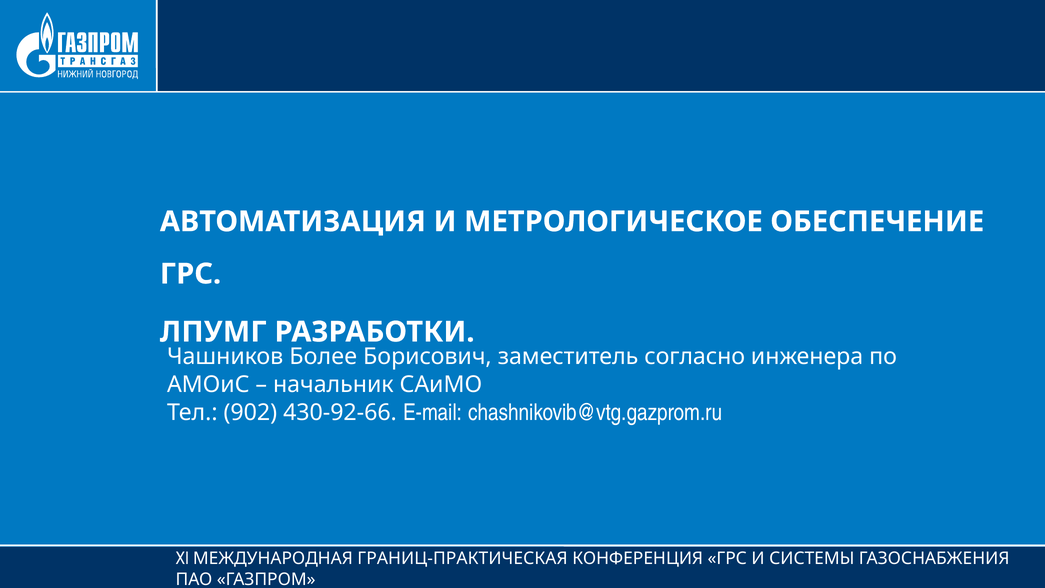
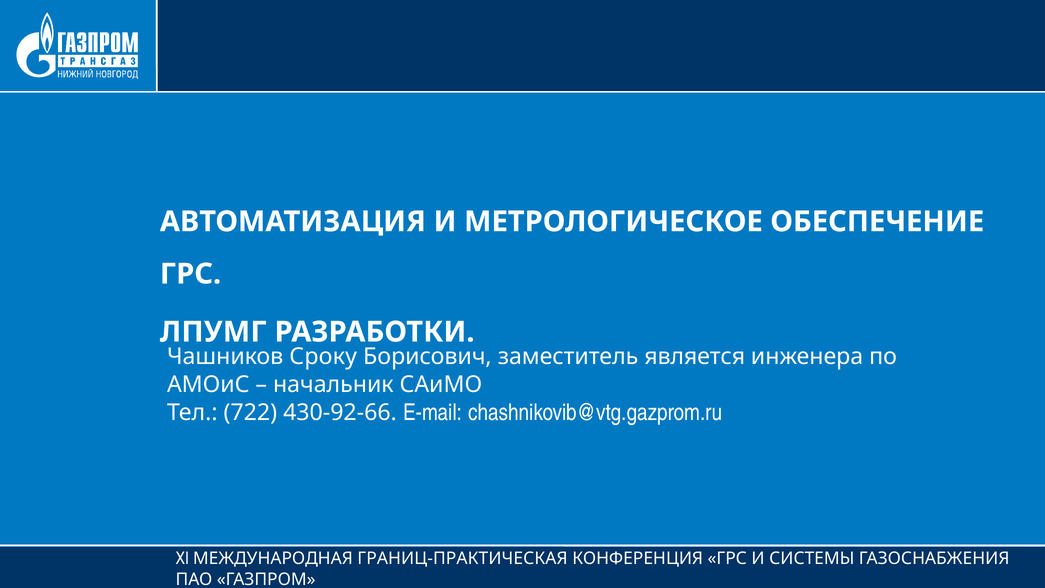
Более: Более -> Сроку (323, 357)
согласно: согласно -> является (695, 357)
902: 902 -> 722 (250, 412)
